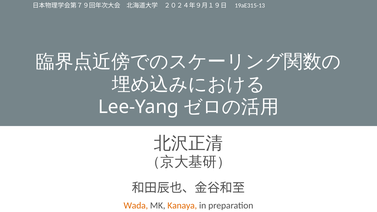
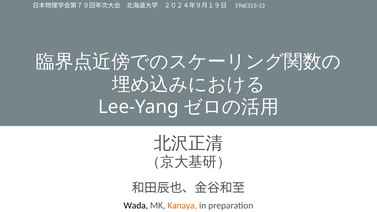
Wada colour: orange -> black (136, 205)
